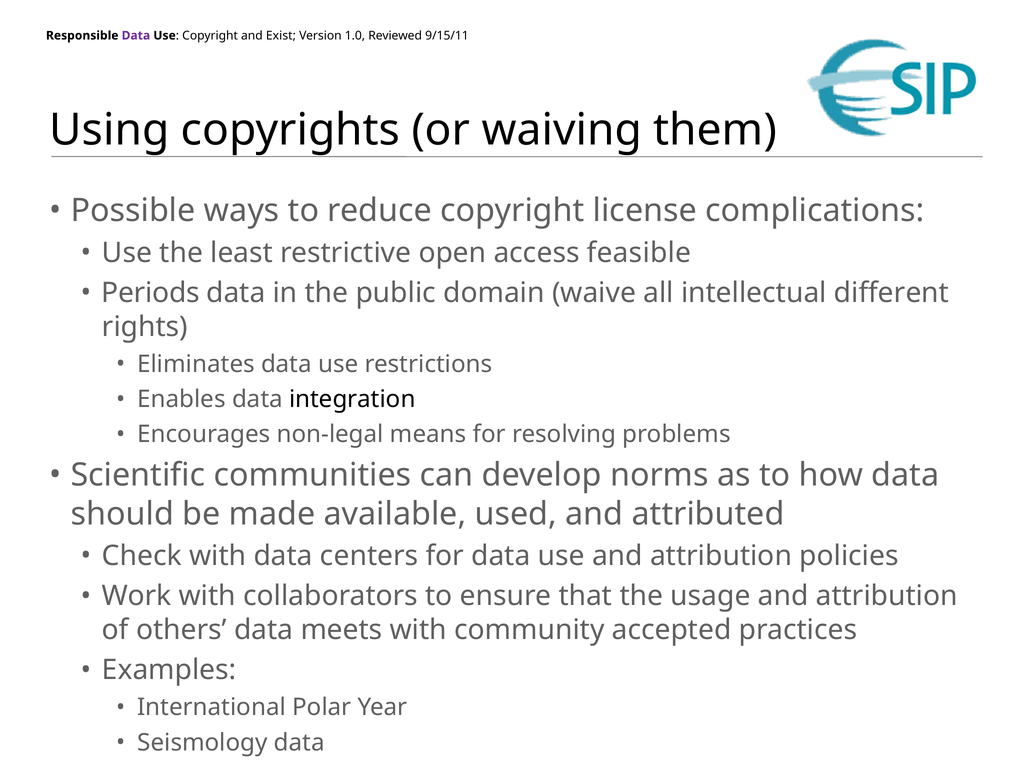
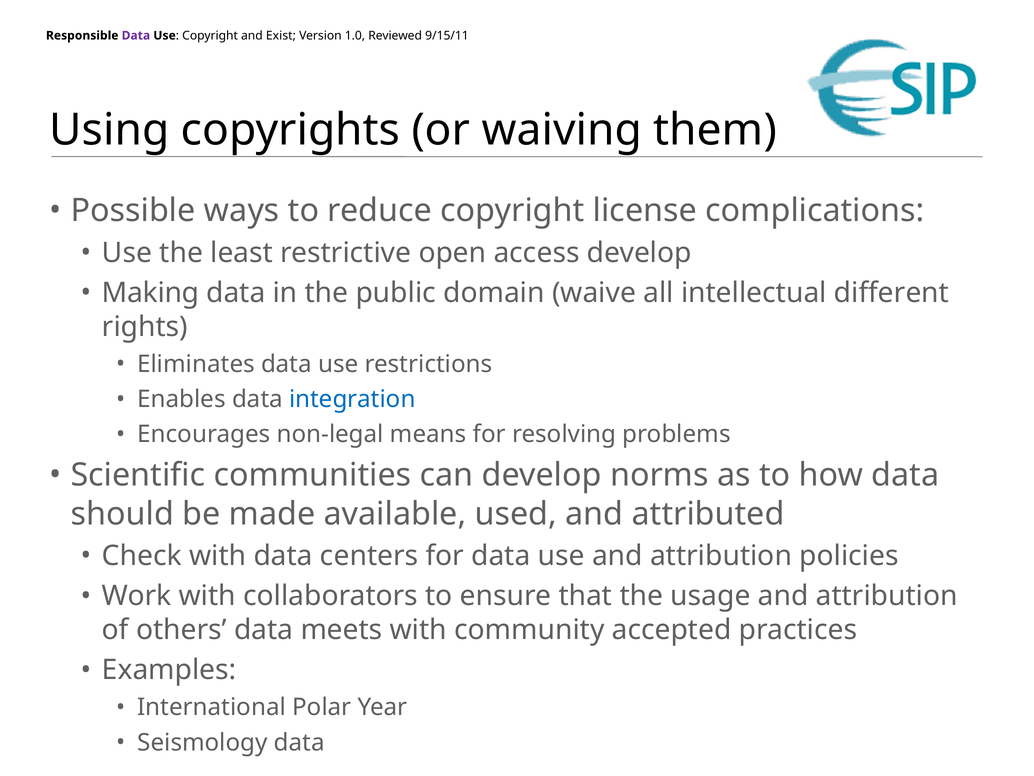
access feasible: feasible -> develop (639, 253)
Periods: Periods -> Making (151, 293)
integration colour: black -> blue (352, 399)
